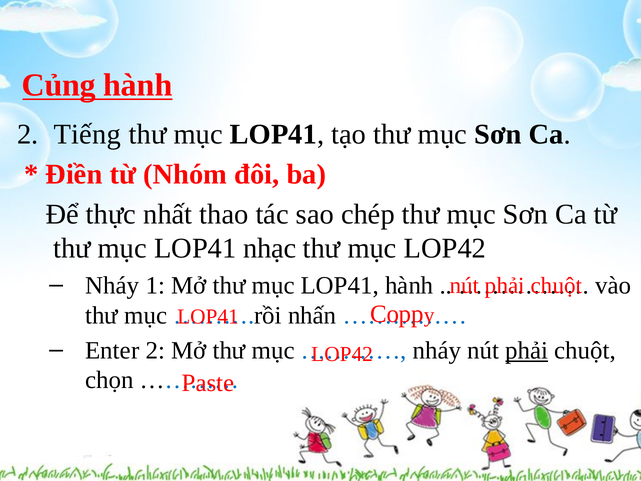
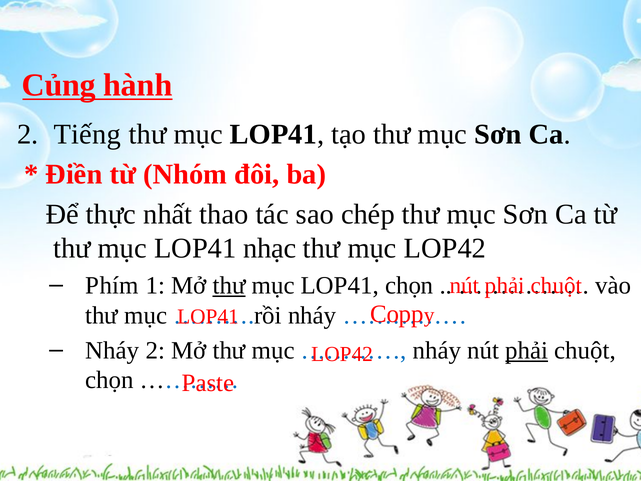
Nháy: Nháy -> Phím (112, 285)
thư underline: none -> present (229, 285)
LOP41 hành: hành -> chọn (409, 285)
nhấn: nhấn -> nháy (312, 315)
Enter: Enter -> Nháy (112, 350)
